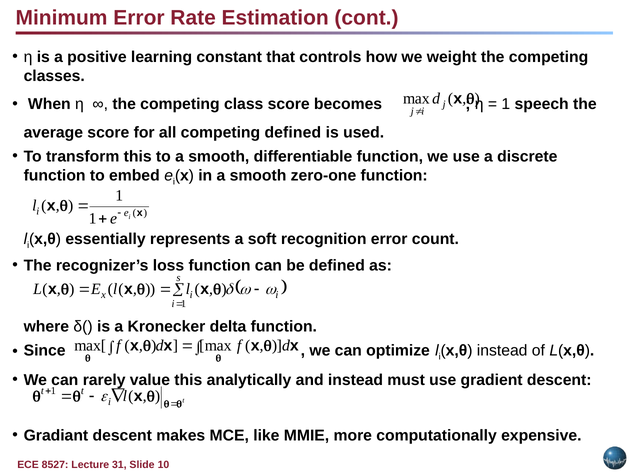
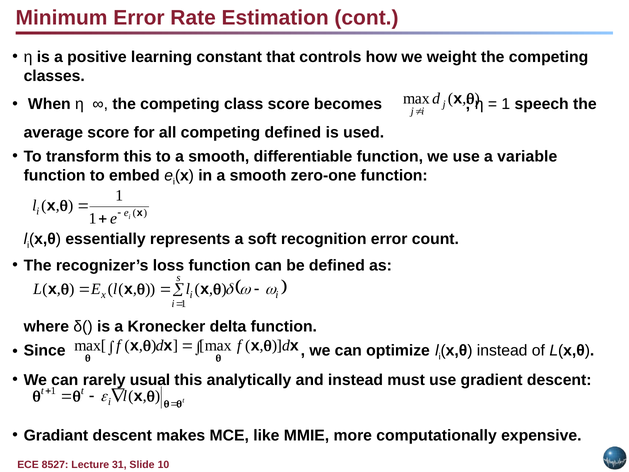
discrete: discrete -> variable (527, 157)
value: value -> usual (150, 380)
